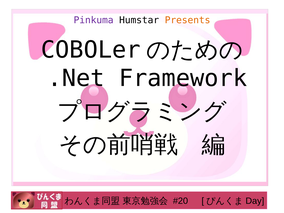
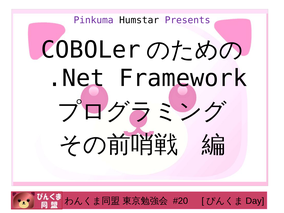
Presents colour: orange -> purple (188, 20)
